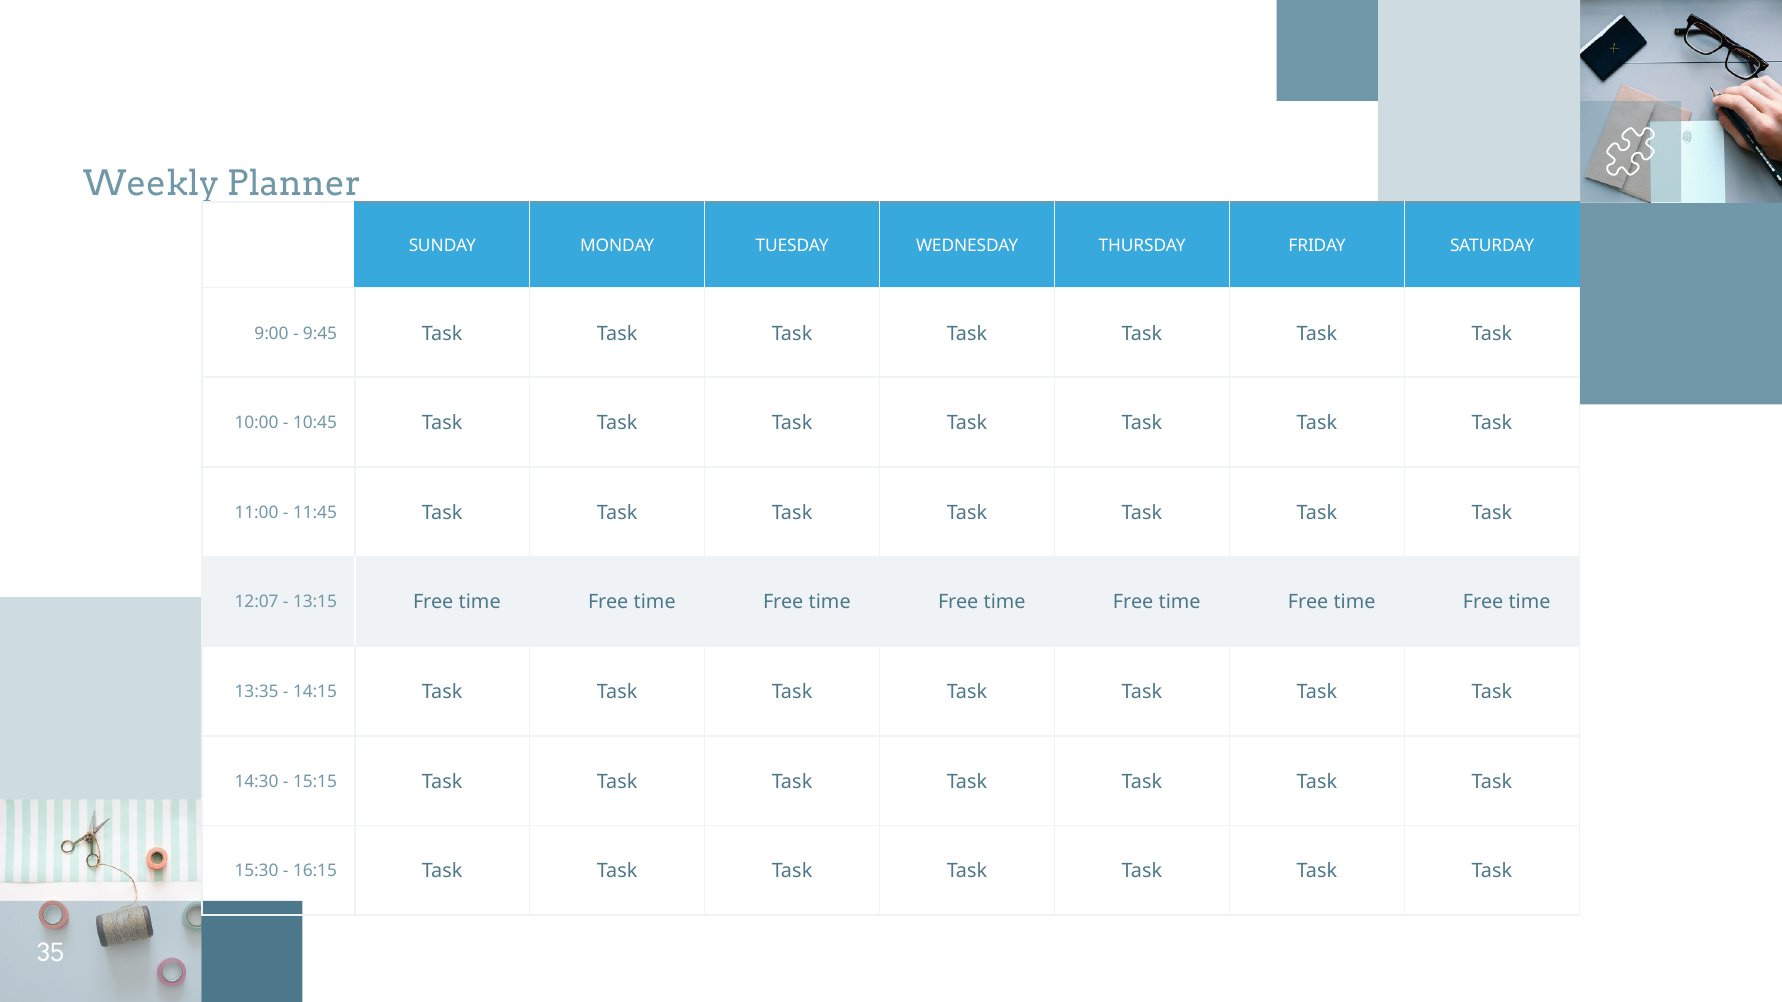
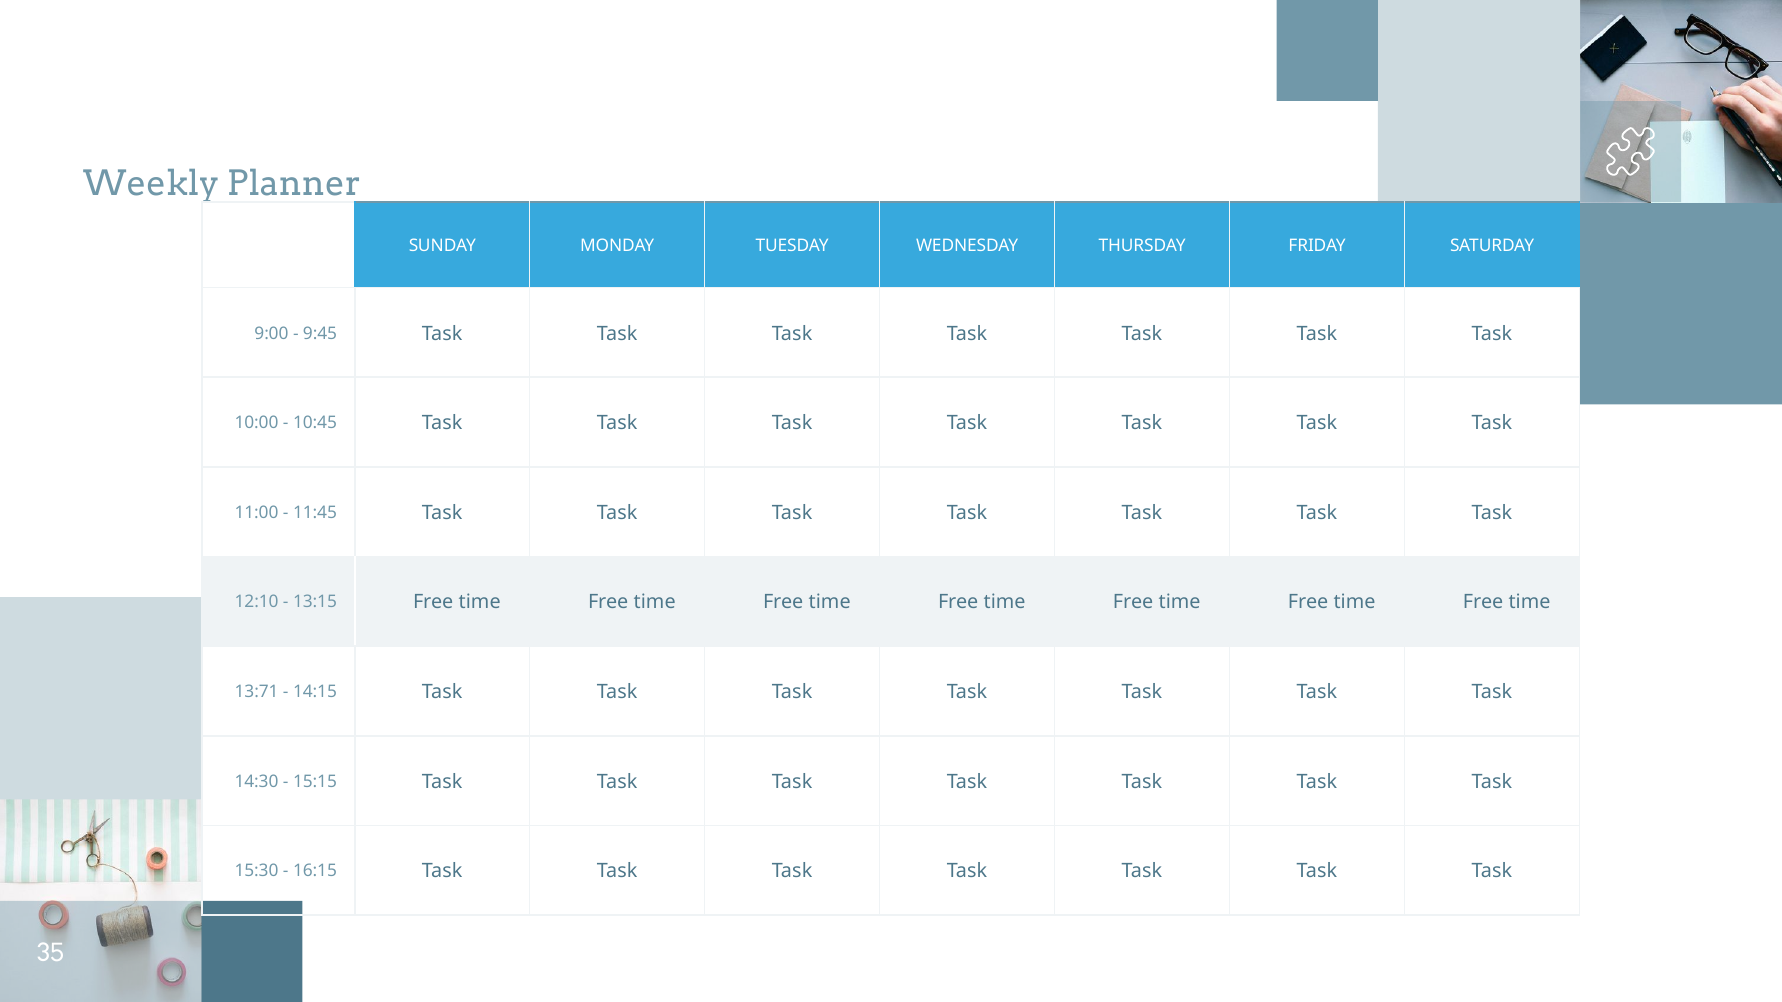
12:07: 12:07 -> 12:10 (257, 602)
13:35: 13:35 -> 13:71 (257, 692)
